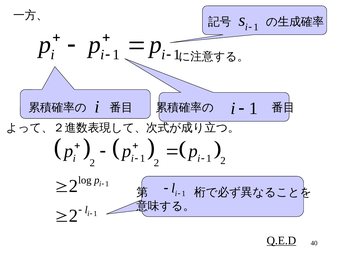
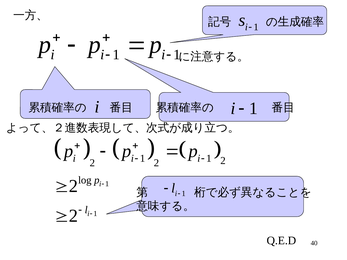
Q.E.D underline: present -> none (281, 241)
